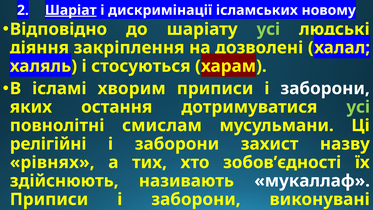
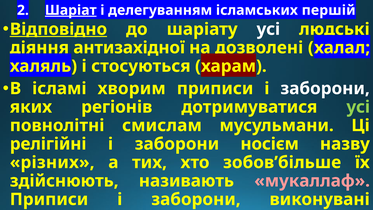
дискримінації: дискримінації -> делегуванням (160, 10)
новому: новому -> першій (329, 10)
Відповідно underline: none -> present (58, 29)
усі colour: light green -> white (268, 29)
закріплення: закріплення -> антизахідної (129, 48)
остання: остання -> регіонів (117, 107)
захист: захист -> носієм (270, 144)
рівнях: рівнях -> різних (52, 162)
зобов’єдності: зобов’єдності -> зобов’більше (282, 162)
мукаллаф colour: white -> pink (312, 181)
